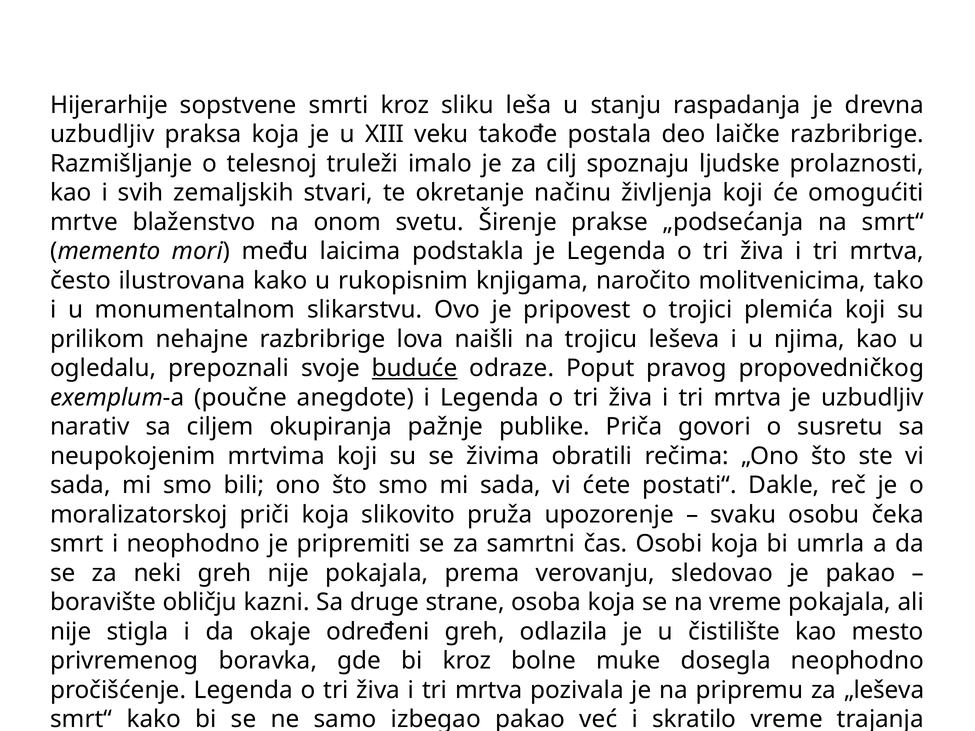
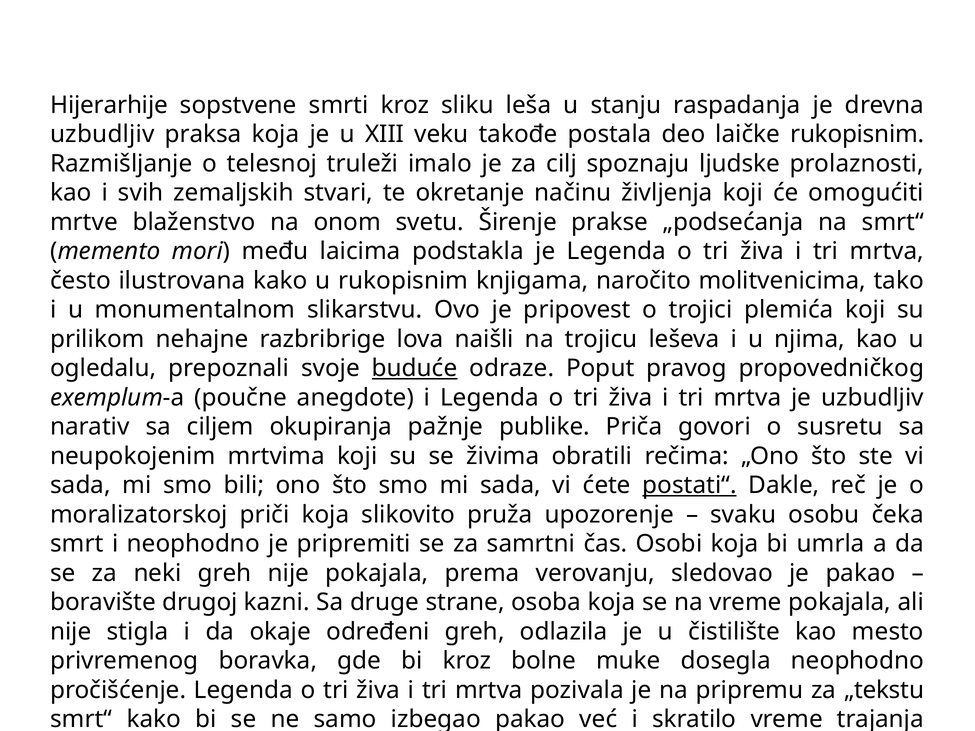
laičke razbribrige: razbribrige -> rukopisnim (857, 134)
postati“ underline: none -> present (690, 485)
obličju: obličju -> drugoj (200, 602)
„leševa: „leševa -> „tekstu (884, 690)
